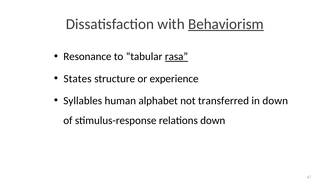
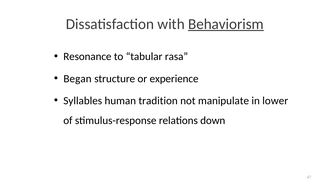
rasa underline: present -> none (176, 56)
States: States -> Began (78, 78)
alphabet: alphabet -> tradition (158, 100)
transferred: transferred -> manipulate (224, 100)
in down: down -> lower (275, 100)
